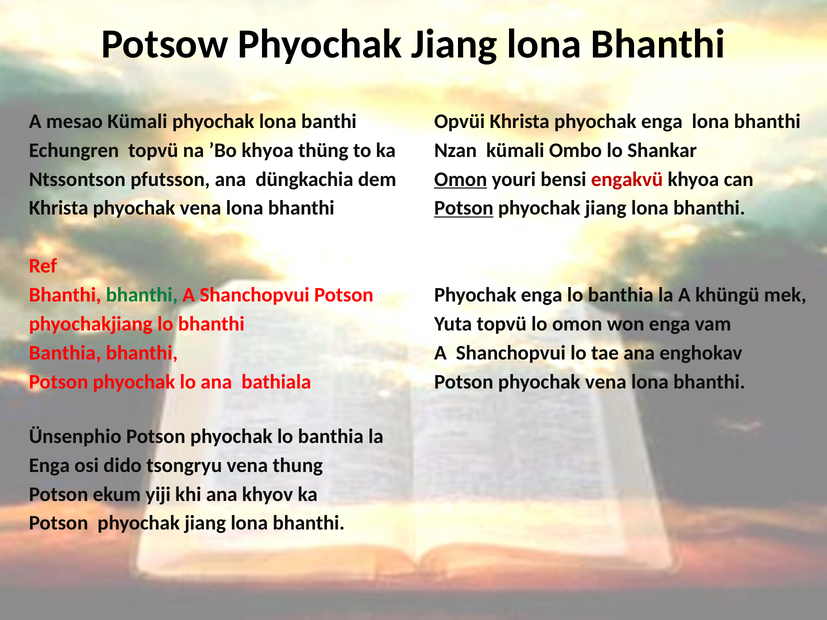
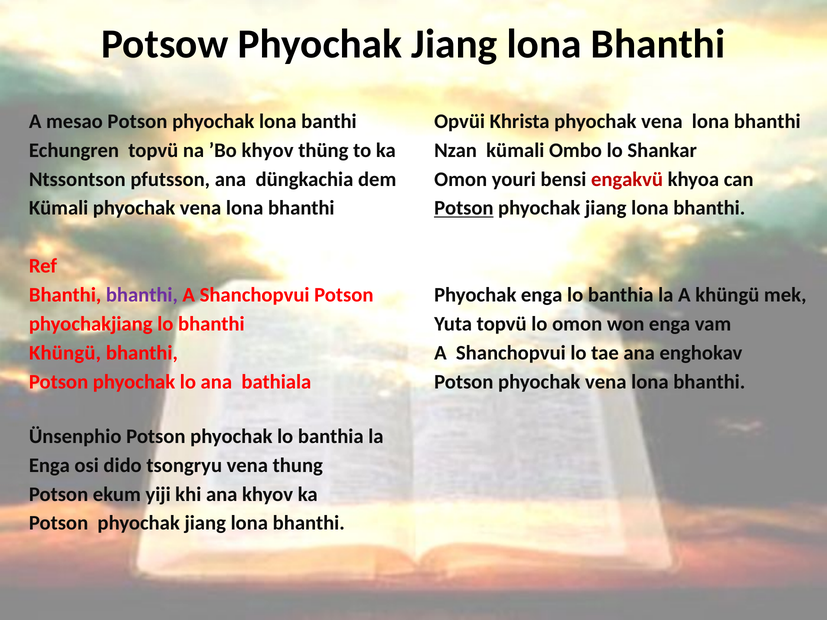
mesao Kümali: Kümali -> Potson (137, 121)
Khrista phyochak enga: enga -> vena (662, 121)
’Bo khyoa: khyoa -> khyov (268, 150)
Omon underline: present -> none (461, 179)
Khrista: Khrista -> Kümali (59, 208)
bhanthi colour: green -> purple (142, 295)
Banthia: Banthia -> Khüngü (65, 353)
